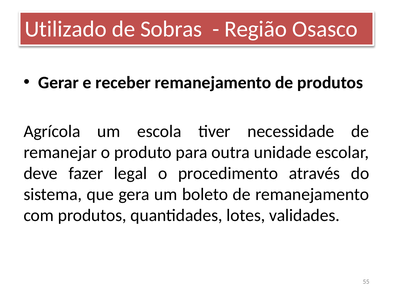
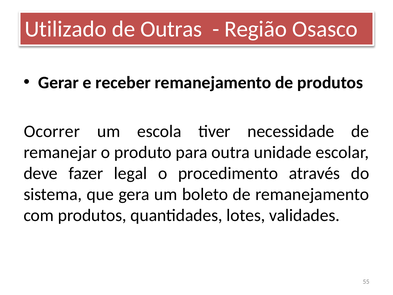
Sobras: Sobras -> Outras (171, 29)
Agrícola: Agrícola -> Ocorrer (52, 131)
